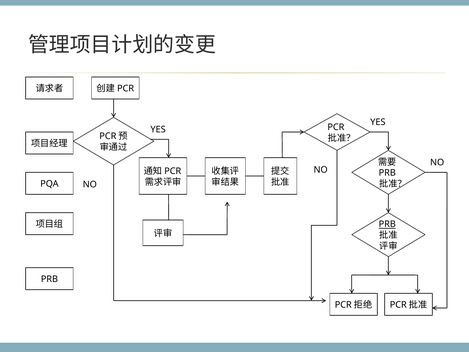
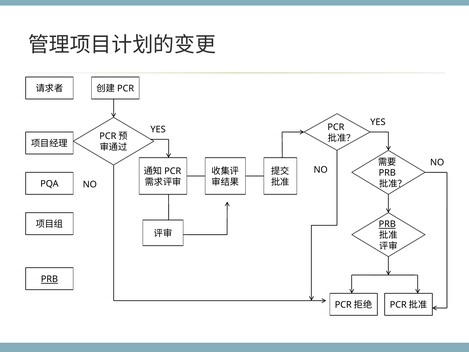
PRB underline: none -> present (49, 279)
